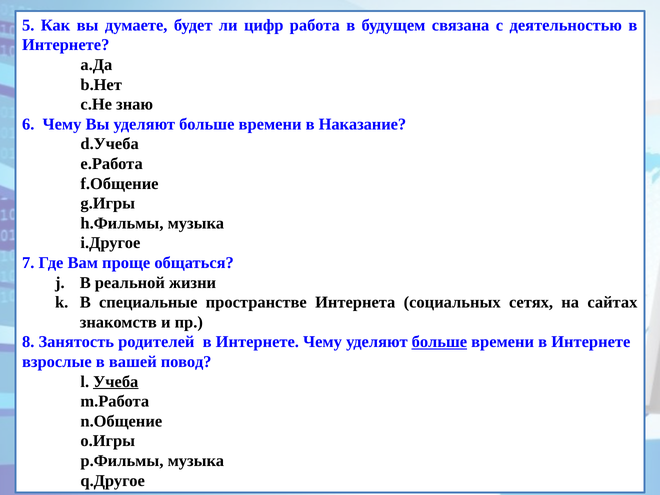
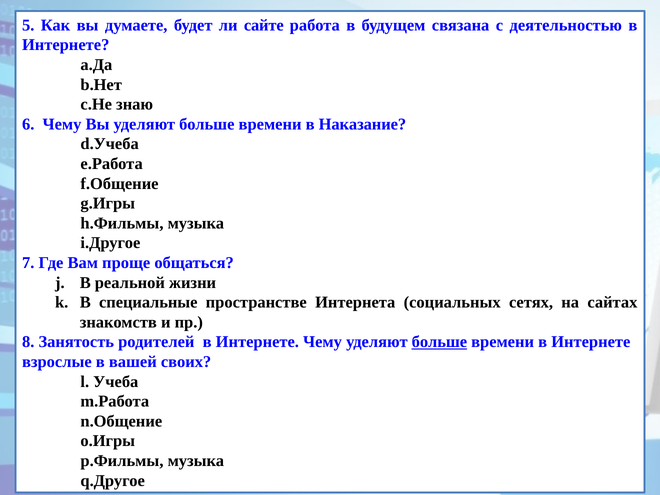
цифр: цифр -> сайте (264, 25)
повод: повод -> своих (186, 362)
Учеба underline: present -> none (116, 382)
